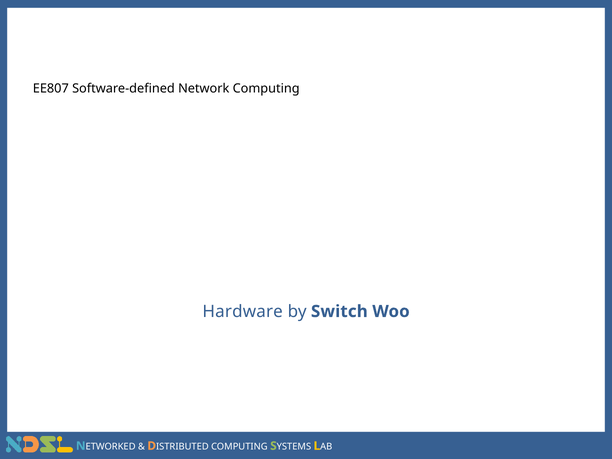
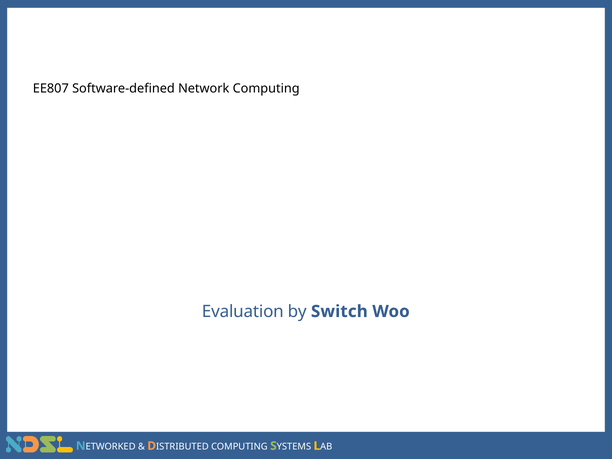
Hardware: Hardware -> Evaluation (243, 311)
